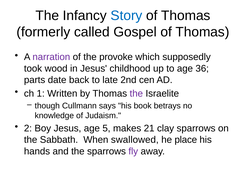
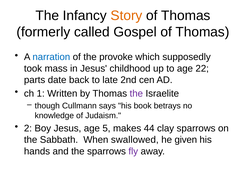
Story colour: blue -> orange (126, 16)
narration colour: purple -> blue (51, 57)
wood: wood -> mass (56, 68)
36: 36 -> 22 (202, 68)
21: 21 -> 44 (149, 128)
place: place -> given (186, 139)
